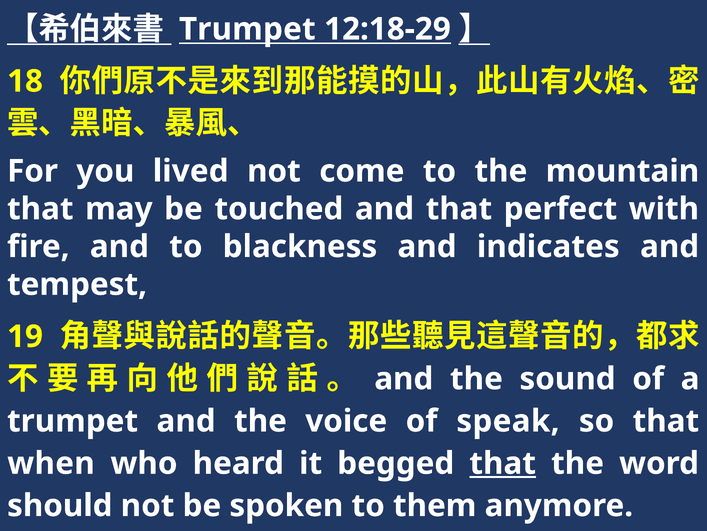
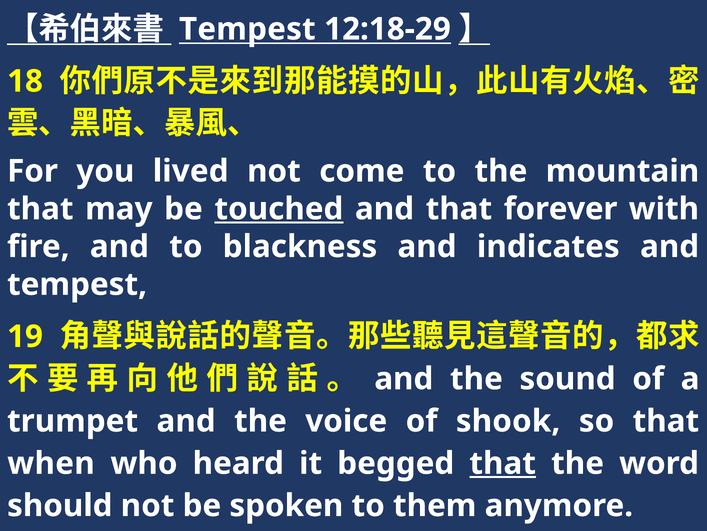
Trumpet: Trumpet -> Tempest (247, 29)
touched underline: none -> present (279, 209)
perfect: perfect -> forever (561, 209)
speak: speak -> shook (508, 421)
